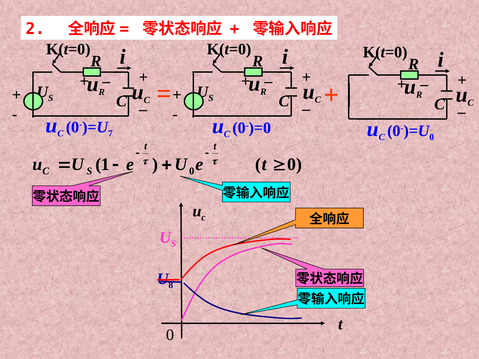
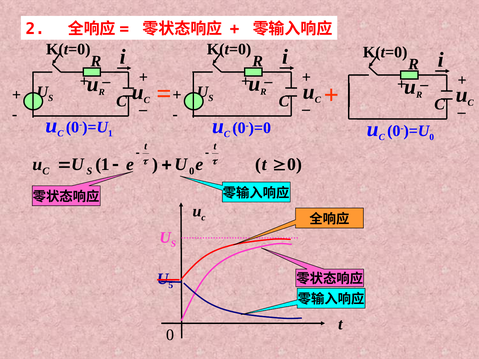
7: 7 -> 1 (110, 133)
8: 8 -> 5 (171, 285)
